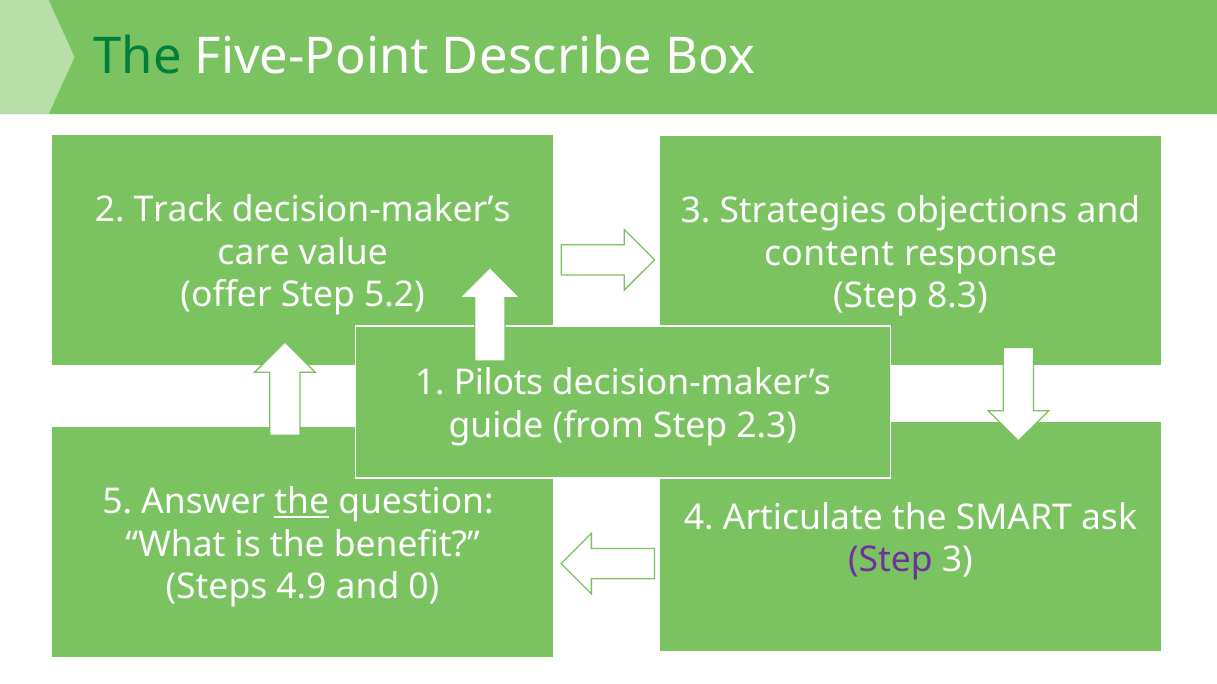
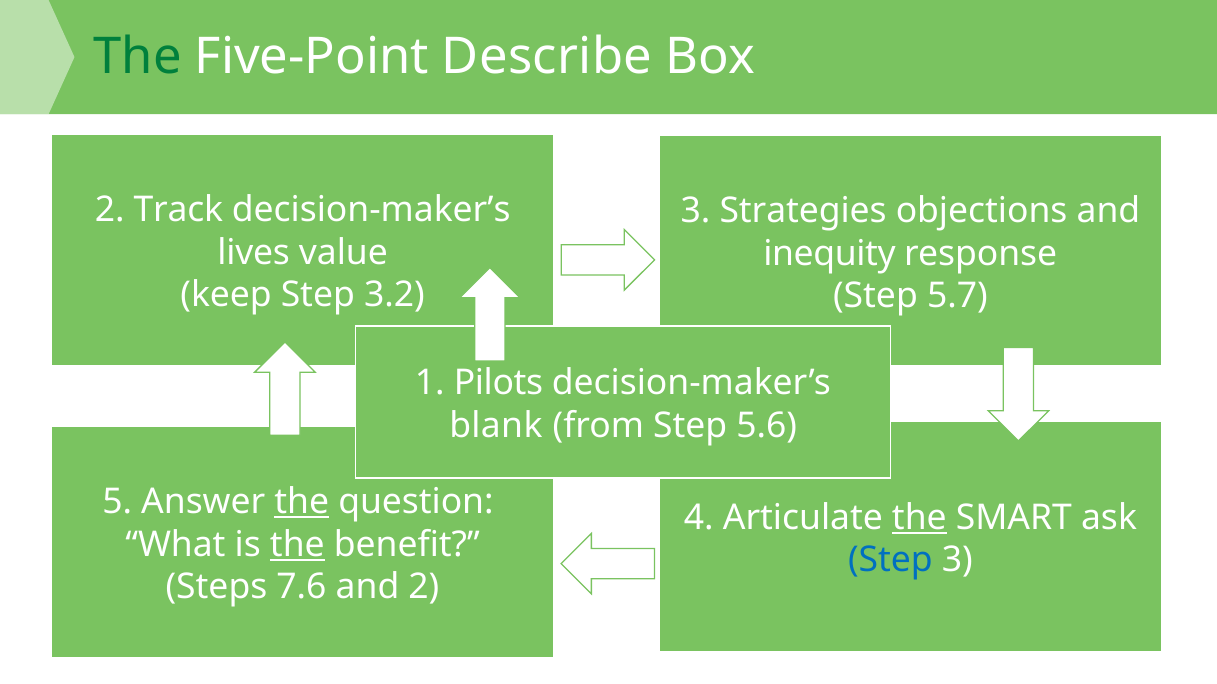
care: care -> lives (254, 253)
content: content -> inequity (830, 254)
offer: offer -> keep (226, 295)
5.2: 5.2 -> 3.2 (394, 295)
8.3: 8.3 -> 5.7 (957, 296)
guide: guide -> blank (496, 426)
2.3: 2.3 -> 5.6 (767, 426)
the underline: none -> present (919, 518)
the underline: none -> present (297, 545)
Step colour: purple -> blue (890, 561)
4.9: 4.9 -> 7.6 (301, 587)
and 0: 0 -> 2 (424, 587)
